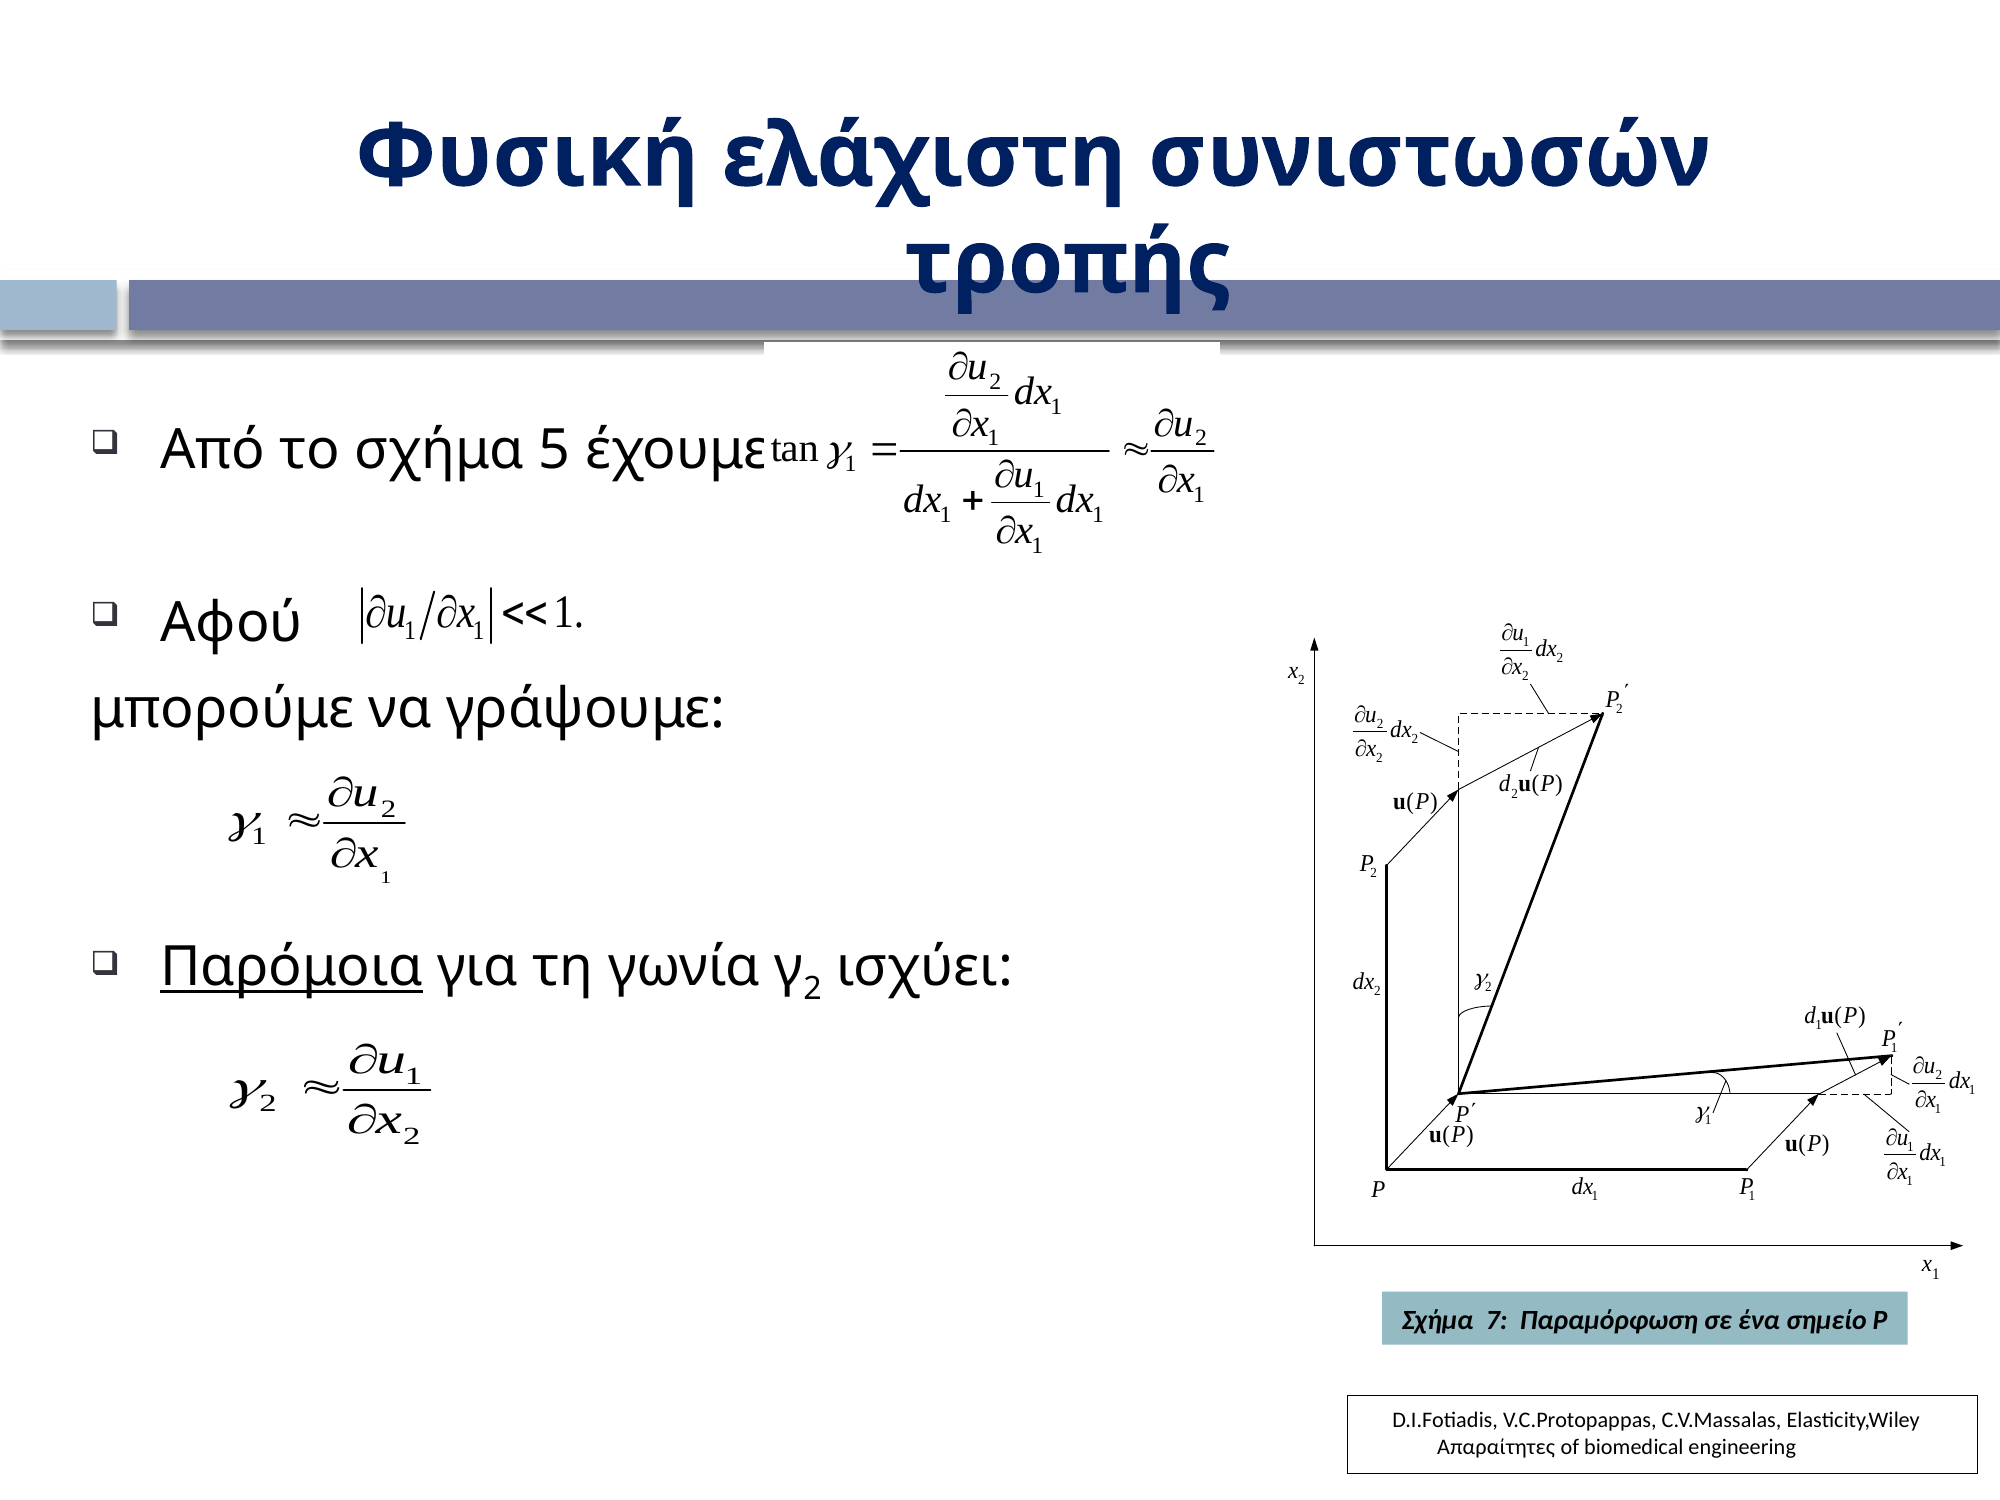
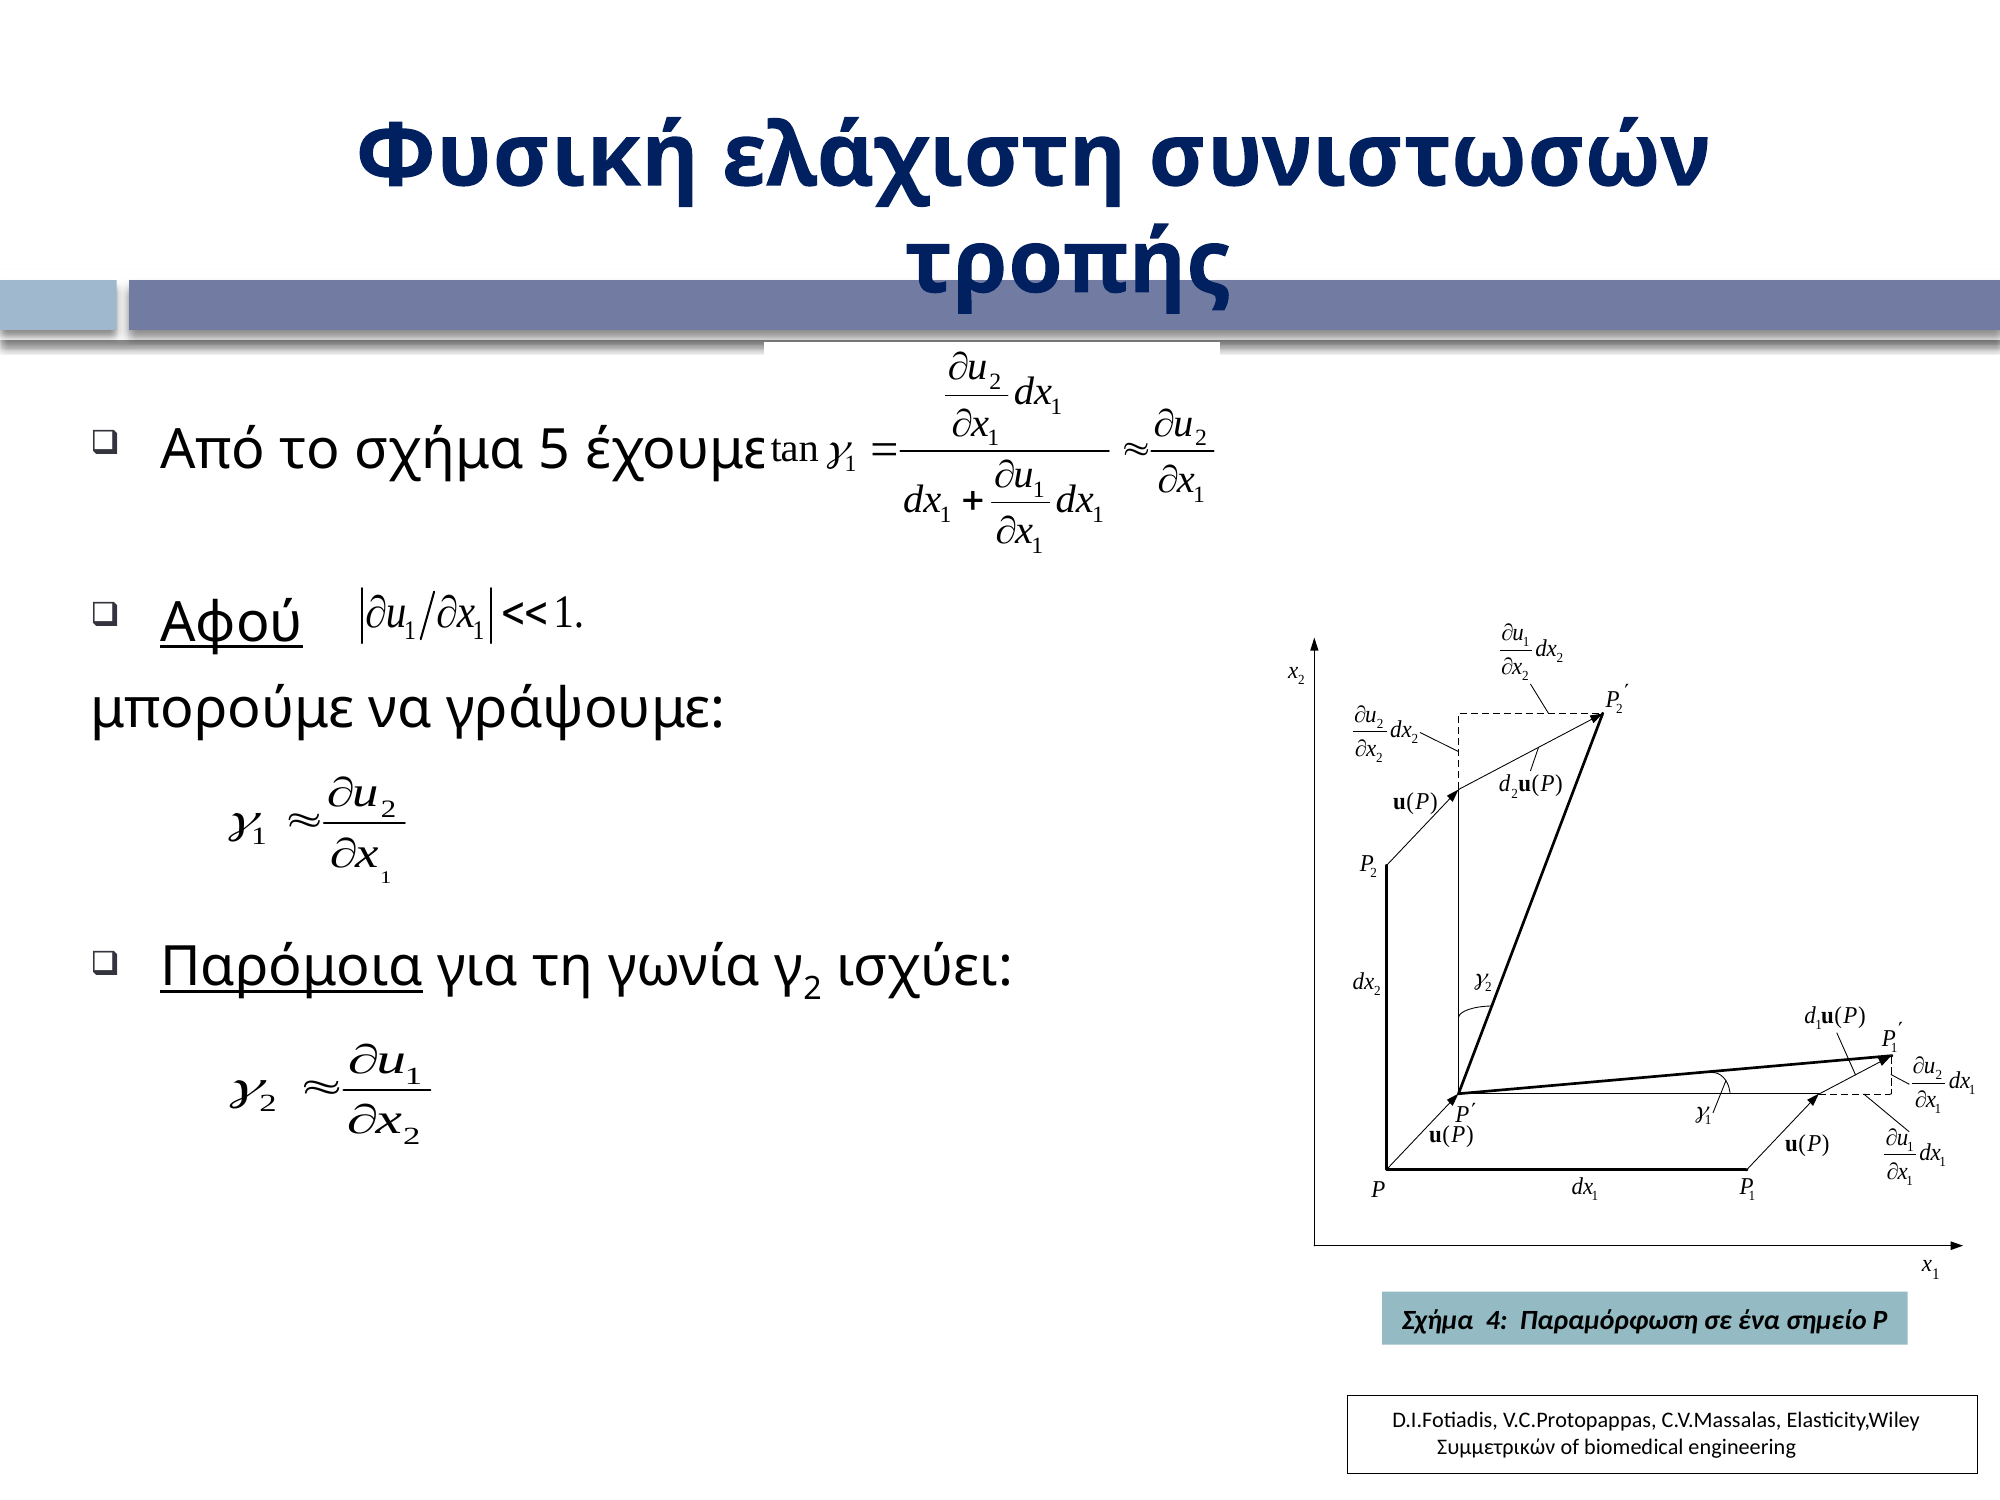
Αφού underline: none -> present (232, 623)
7: 7 -> 4 (1497, 1320)
Απαραίτητες: Απαραίτητες -> Συμμετρικών (1496, 1447)
